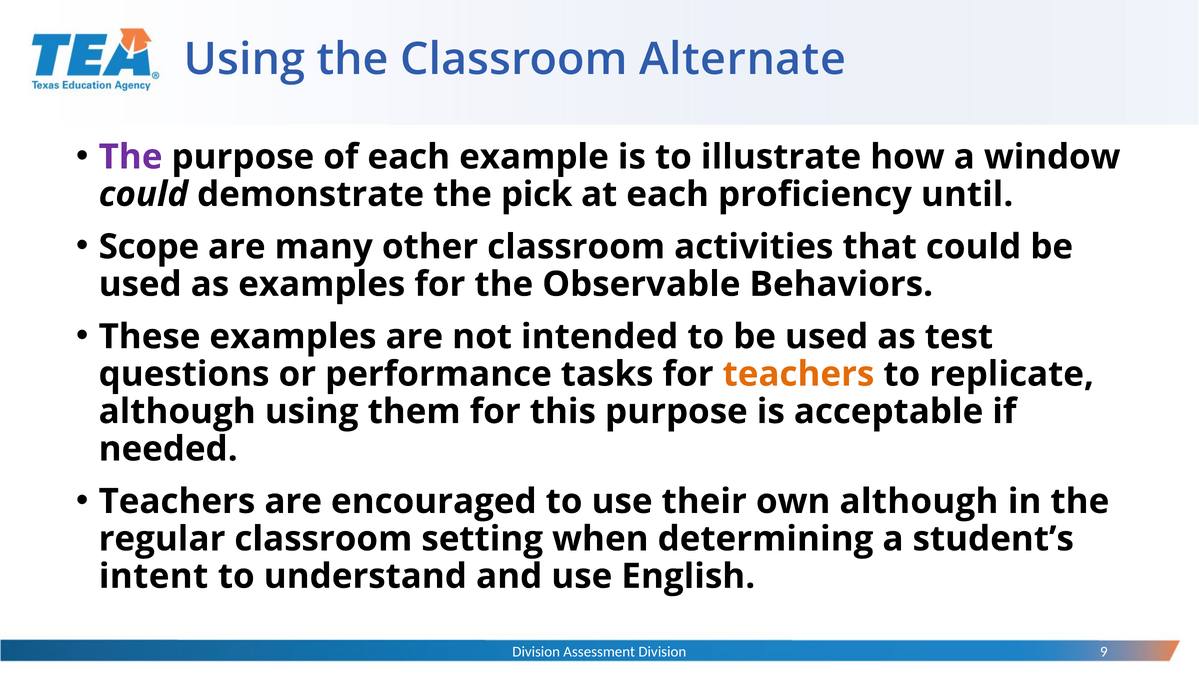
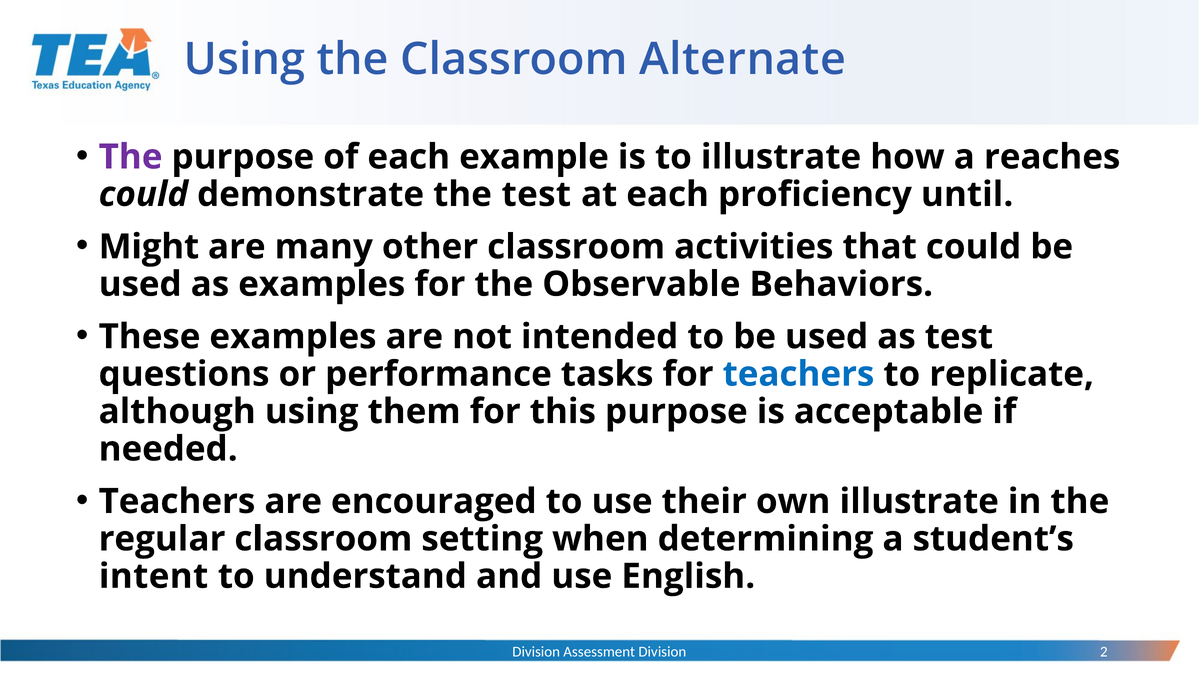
window: window -> reaches (1052, 157)
the pick: pick -> test (536, 195)
Scope: Scope -> Might (149, 247)
teachers colour: orange -> blue (798, 374)
own although: although -> illustrate (919, 502)
9: 9 -> 2 (1104, 652)
